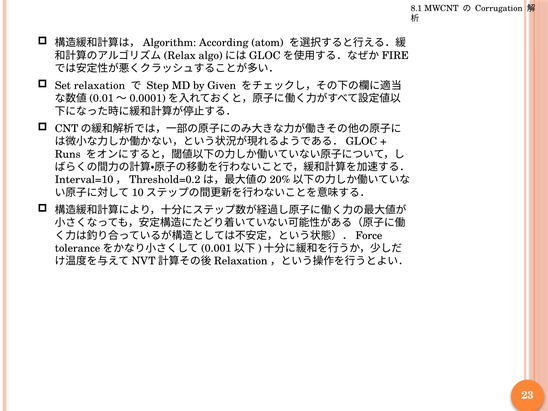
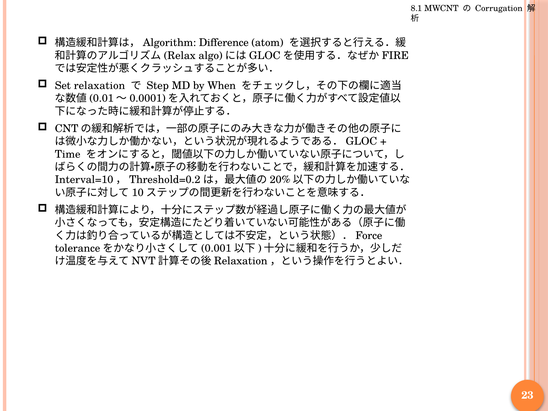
According: According -> Difference (224, 43)
Given: Given -> When (222, 86)
Runs: Runs -> Time (68, 154)
